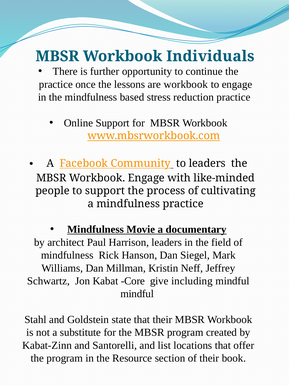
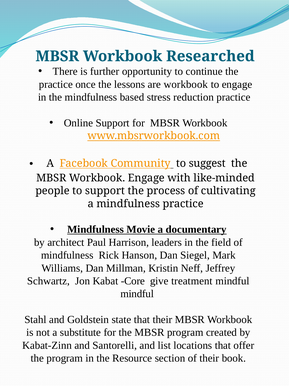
Individuals: Individuals -> Researched (210, 56)
to leaders: leaders -> suggest (207, 163)
including: including -> treatment (192, 280)
